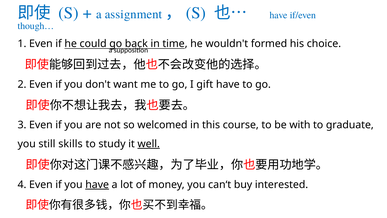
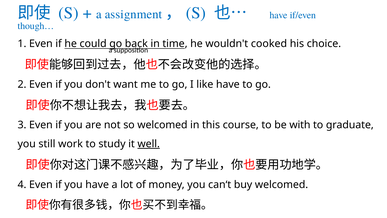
formed: formed -> cooked (269, 44)
gift: gift -> like (205, 84)
skills: skills -> work (70, 144)
have underline: present -> none (97, 184)
buy interested: interested -> welcomed (282, 184)
